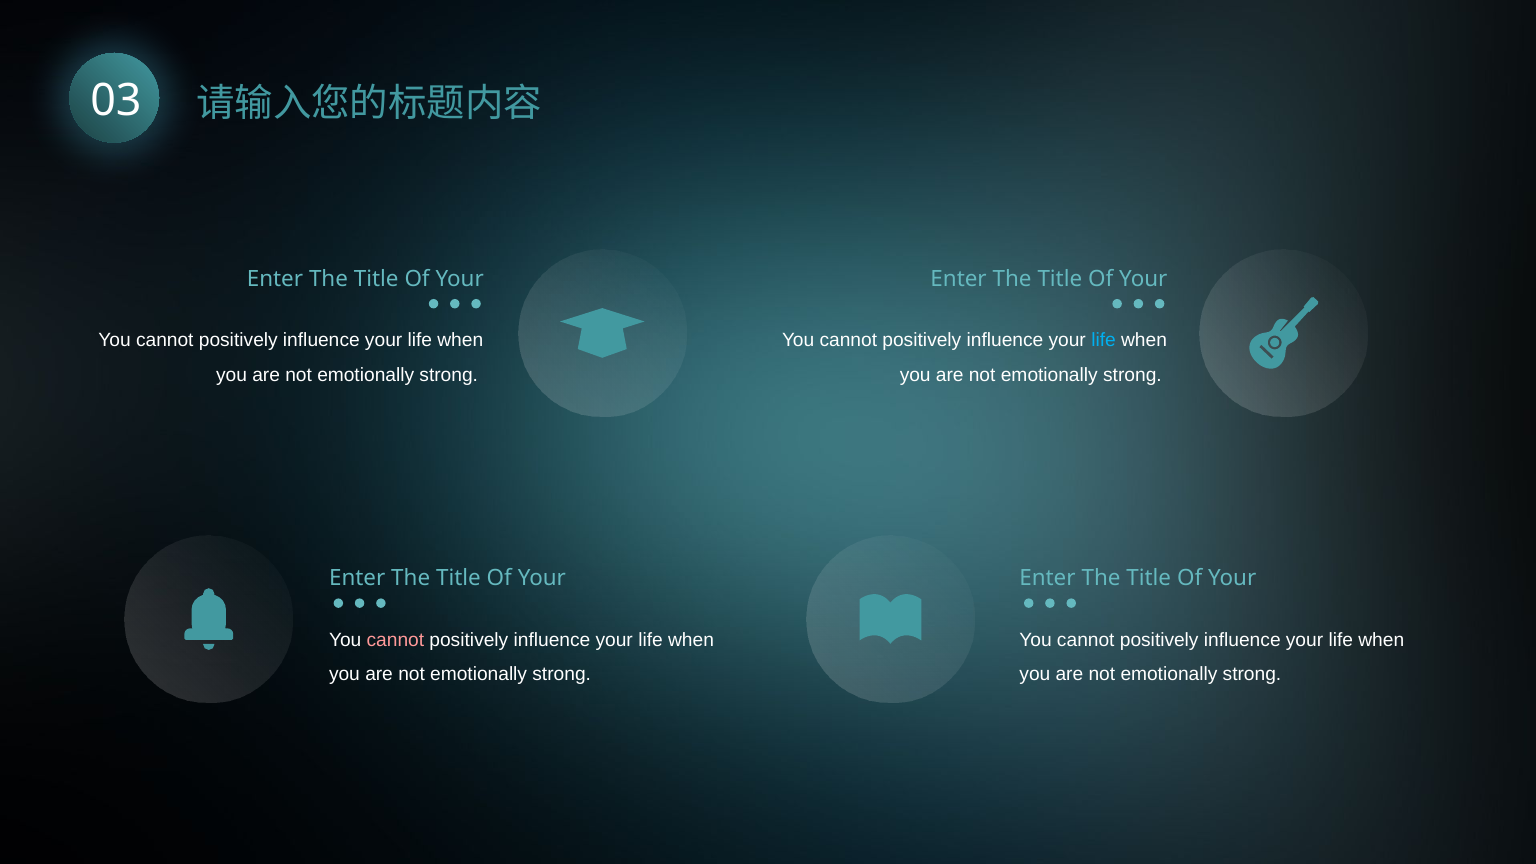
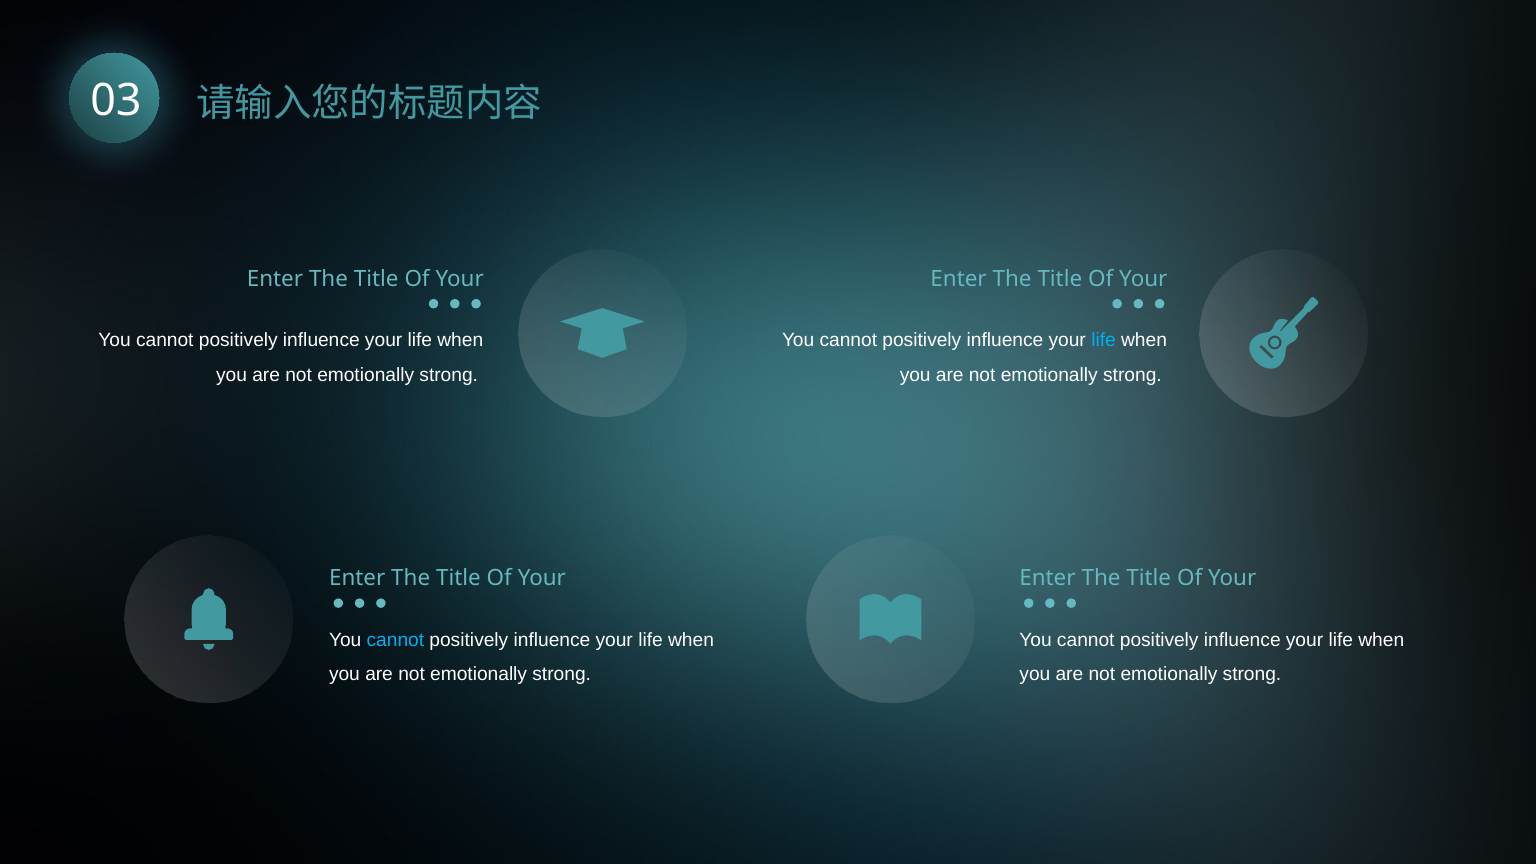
cannot colour: pink -> light blue (395, 640)
